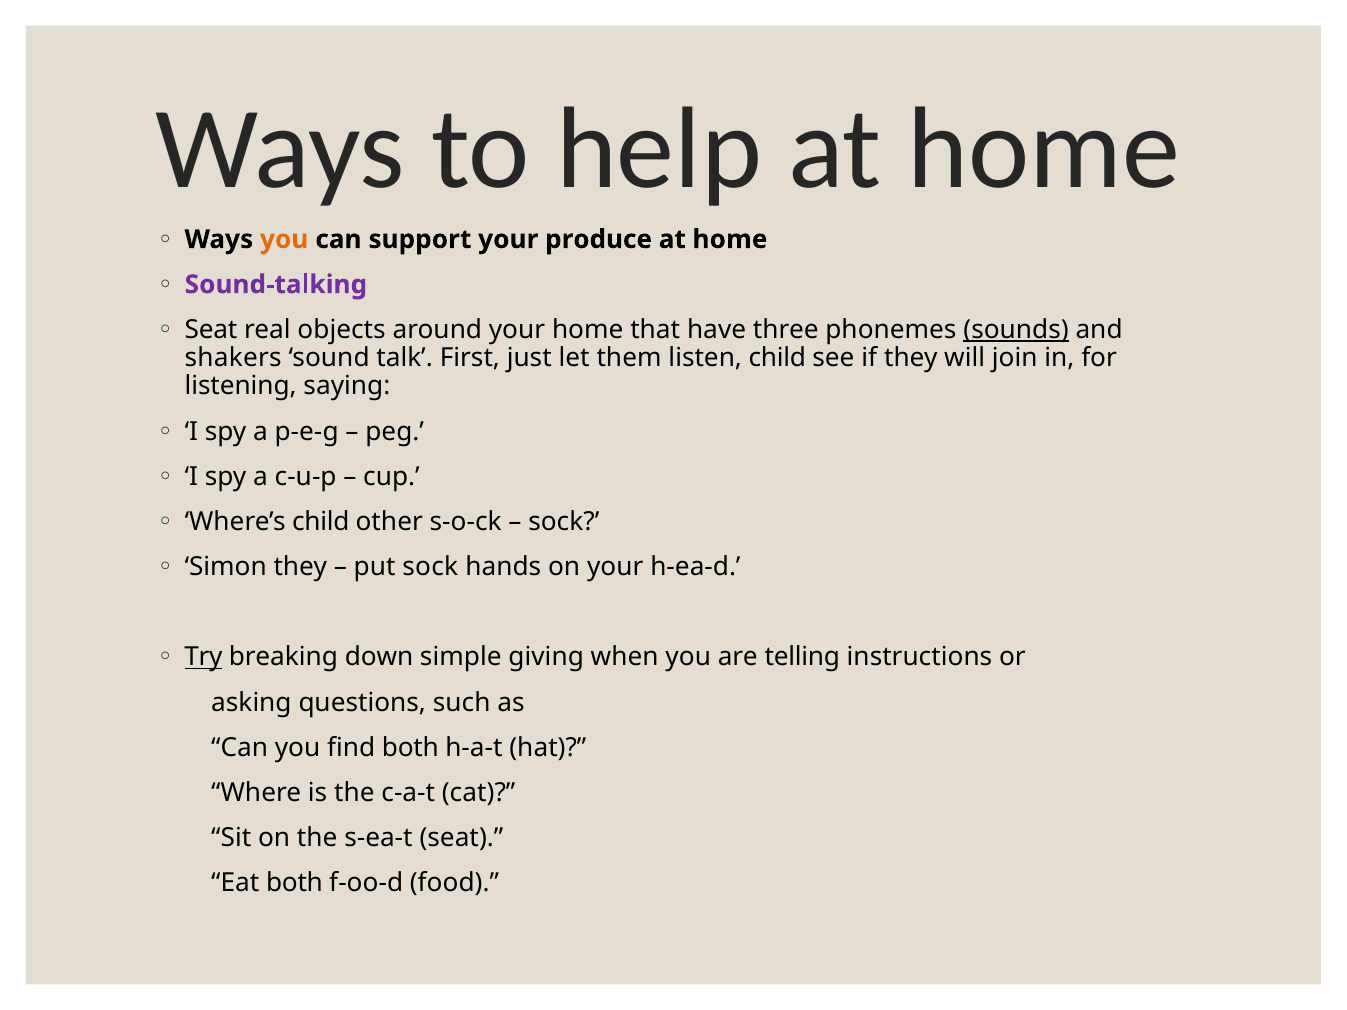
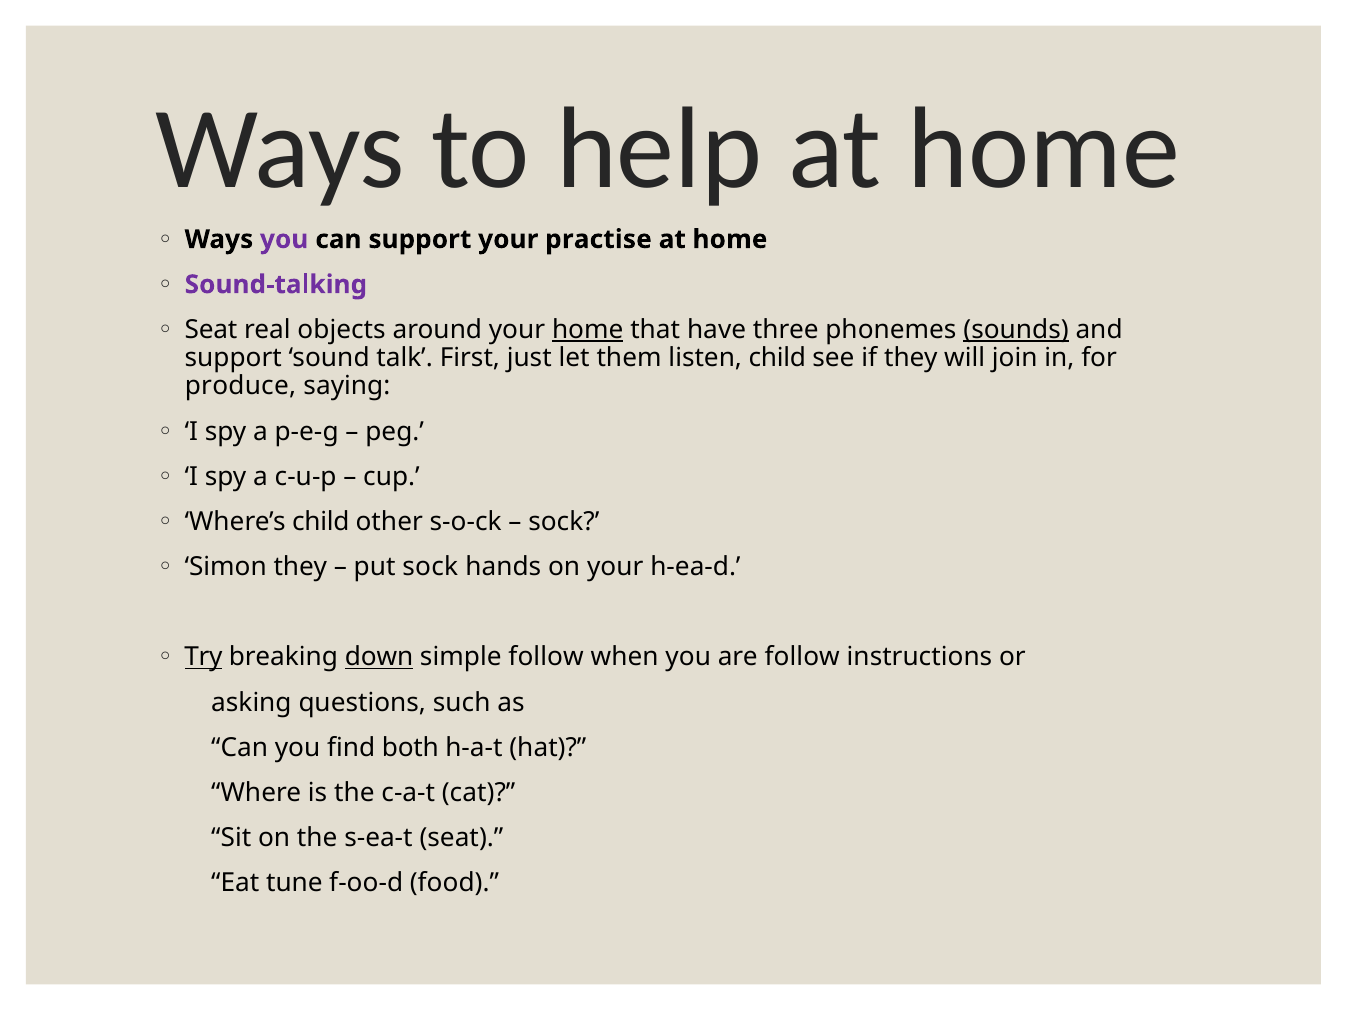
you colour: orange -> purple (284, 239)
produce: produce -> practise (598, 239)
home underline: none -> present (588, 330)
shakers: shakers -> support (233, 358)
listening: listening -> produce (240, 386)
down underline: none -> present (379, 657)
simple giving: giving -> follow (546, 657)
are telling: telling -> follow (802, 657)
Eat both: both -> tune (294, 883)
